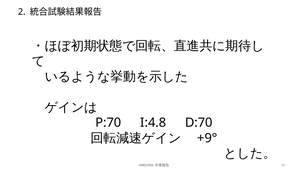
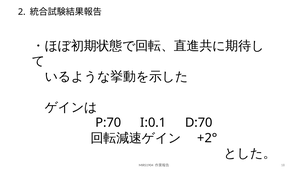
I:4.8: I:4.8 -> I:0.1 (153, 123)
+9°: +9° -> +2° (207, 138)
